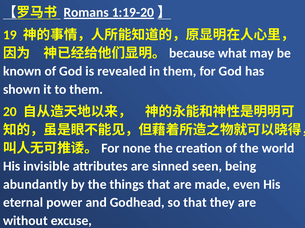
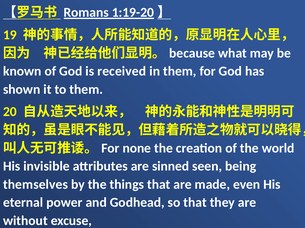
revealed: revealed -> received (122, 71)
abundantly: abundantly -> themselves (35, 185)
